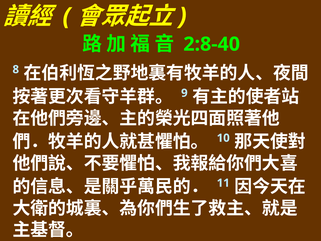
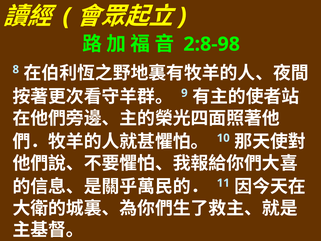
2:8-40: 2:8-40 -> 2:8-98 (212, 44)
